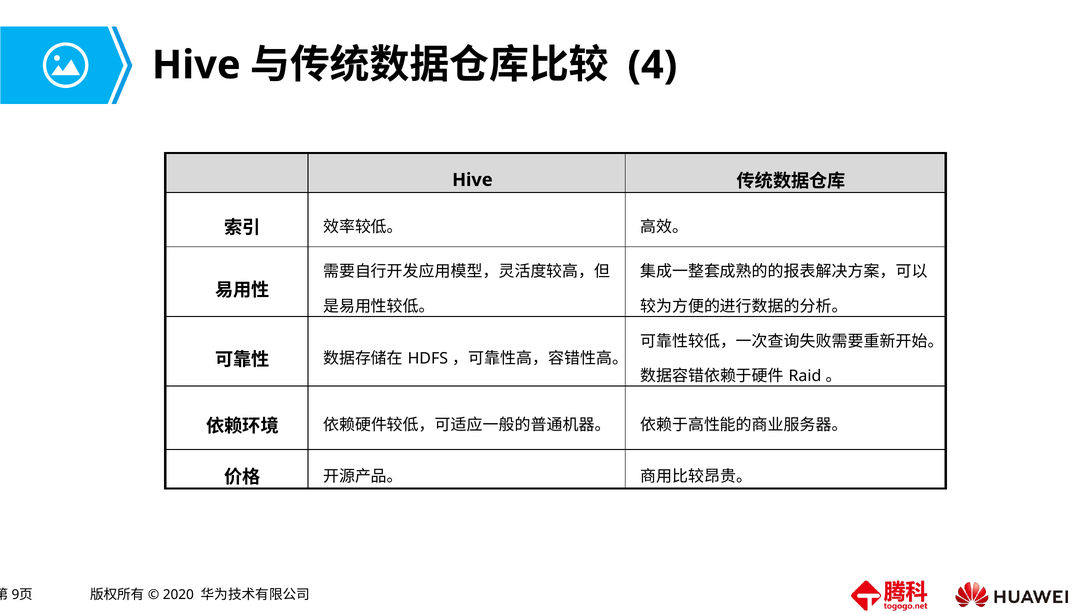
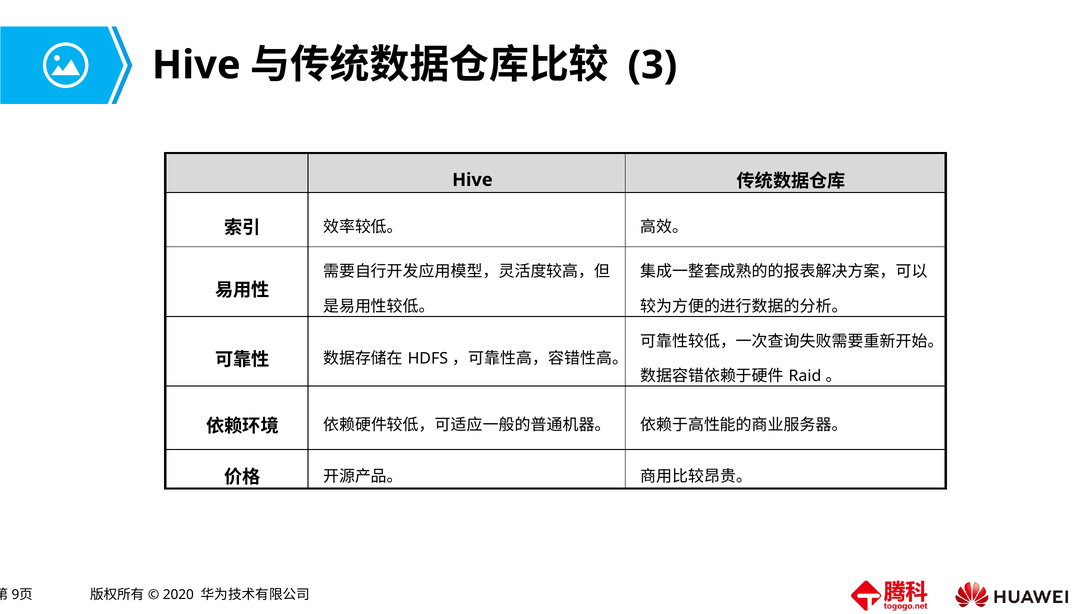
4: 4 -> 3 (652, 65)
